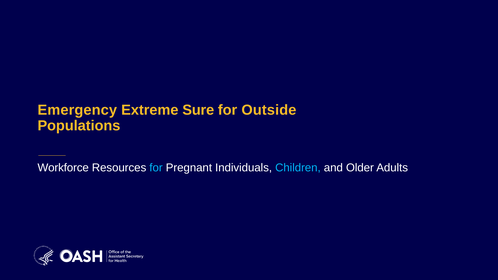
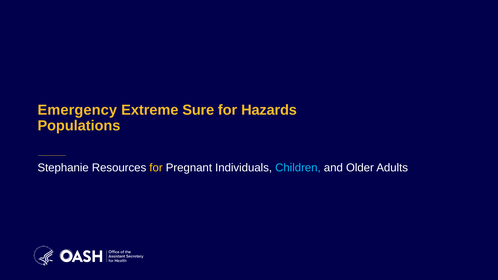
Outside: Outside -> Hazards (269, 110)
Workforce: Workforce -> Stephanie (63, 168)
for colour: light blue -> yellow (156, 168)
